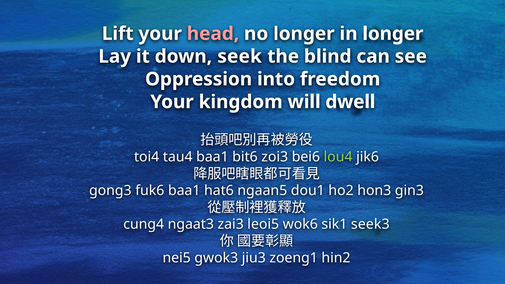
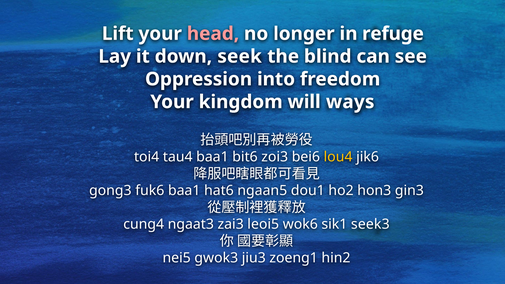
in longer: longer -> refuge (393, 34)
dwell: dwell -> ways (350, 102)
lou4 colour: light green -> yellow (338, 157)
